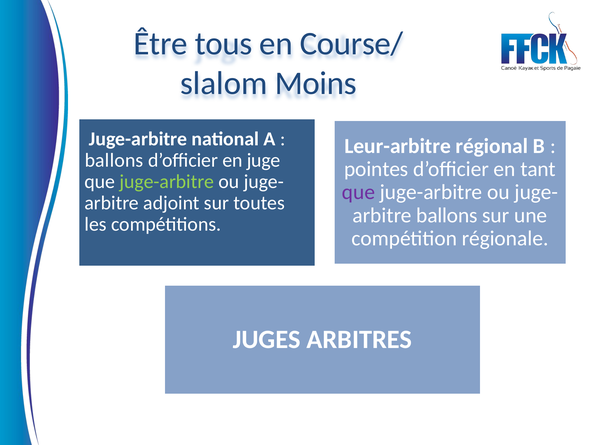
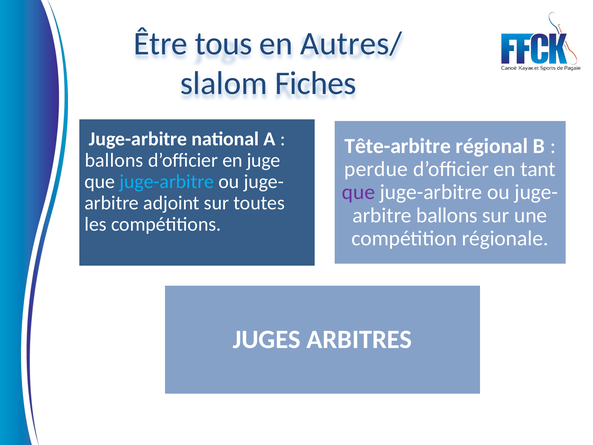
Course/: Course/ -> Autres/ (351, 44)
Moins: Moins -> Fiches (316, 83)
Leur-arbitre: Leur-arbitre -> Tête-arbitre (398, 146)
pointes: pointes -> perdue (376, 169)
juge-arbitre colour: light green -> light blue (167, 182)
